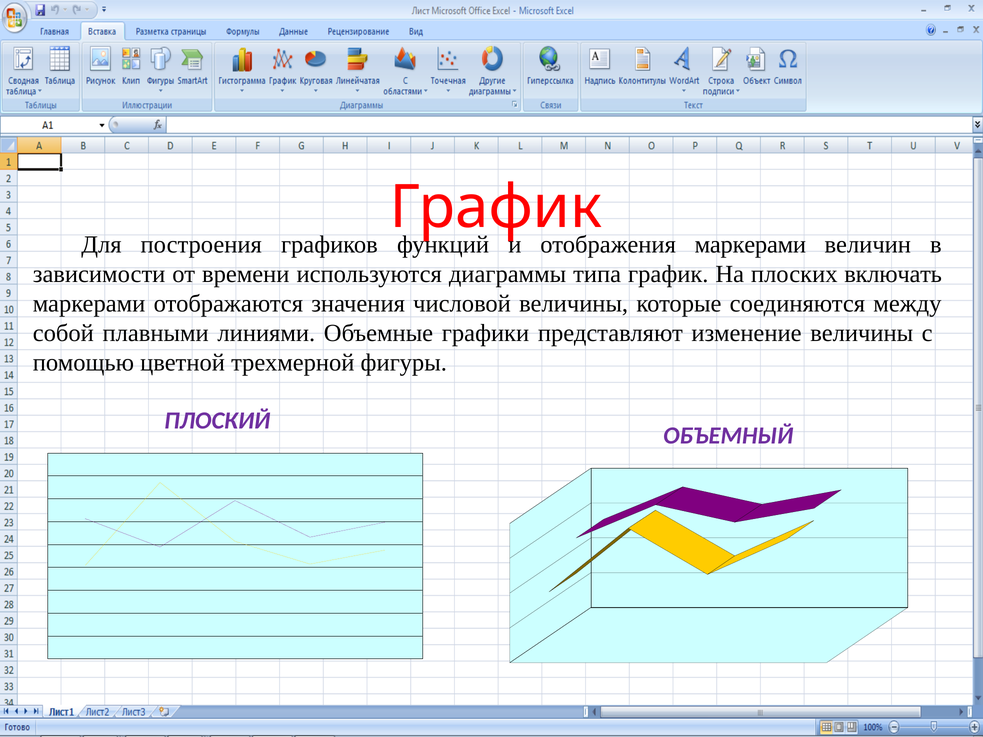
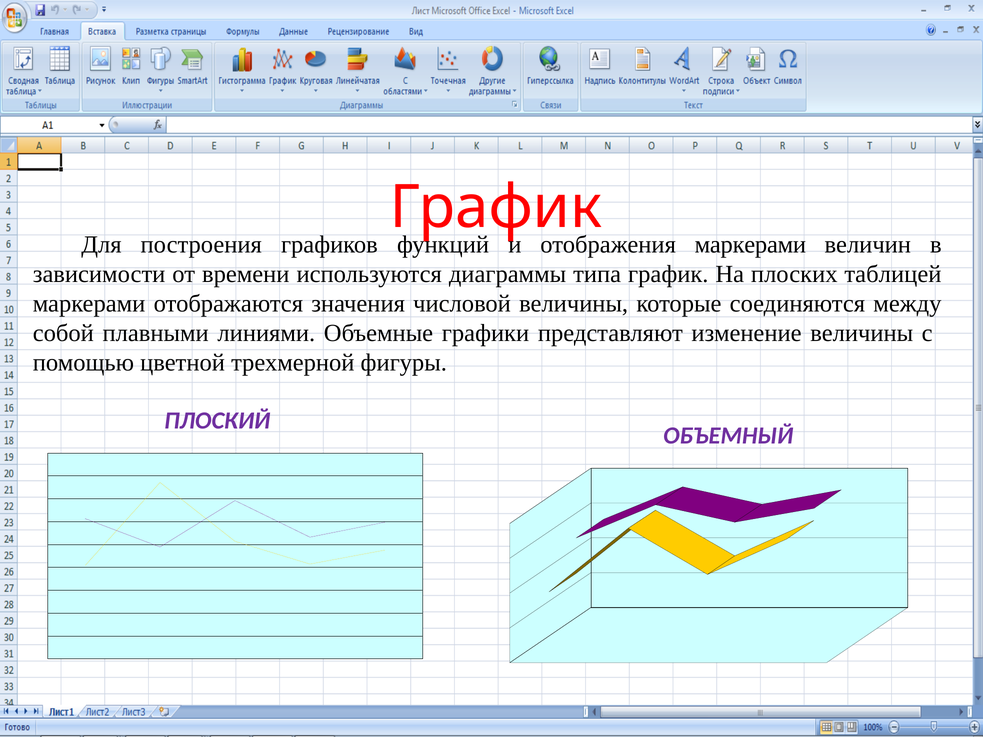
включать: включать -> таблицей (893, 274)
